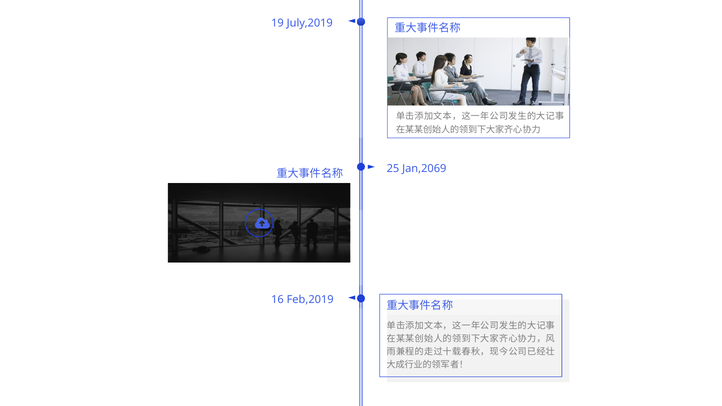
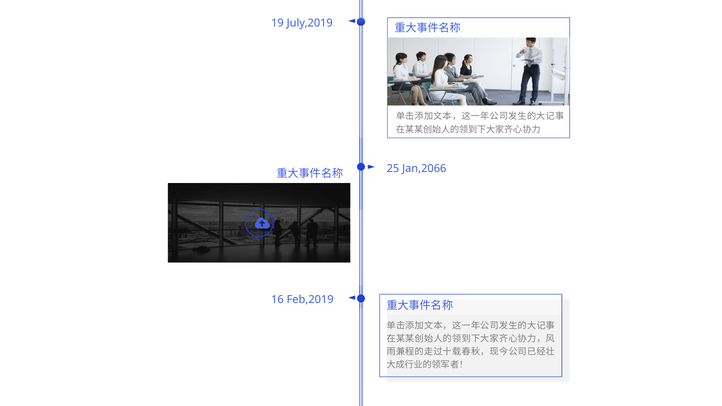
Jan,2069: Jan,2069 -> Jan,2066 (424, 169)
